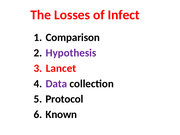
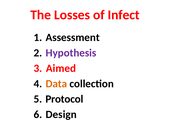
Comparison: Comparison -> Assessment (73, 37)
Lancet: Lancet -> Aimed (61, 68)
Data colour: purple -> orange (56, 84)
Known: Known -> Design (61, 114)
